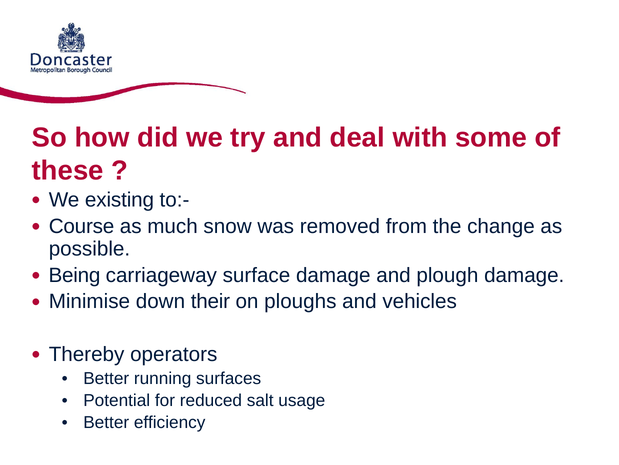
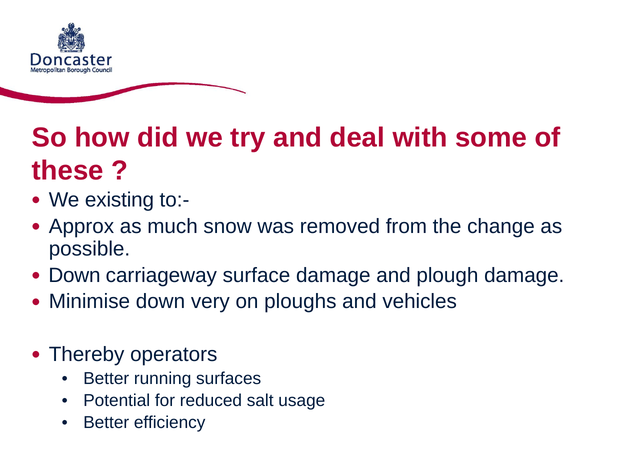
Course: Course -> Approx (81, 226)
Being: Being -> Down (74, 275)
their: their -> very (210, 301)
